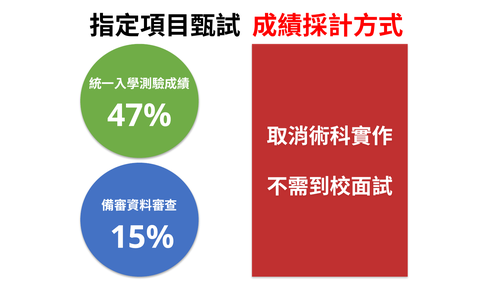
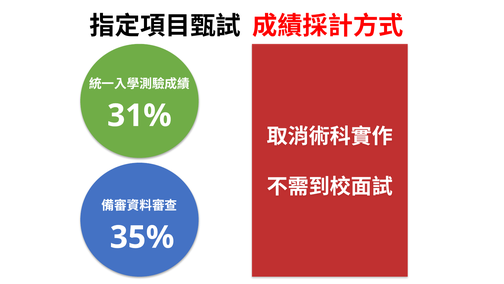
47%: 47% -> 31% (139, 115)
15%: 15% -> 35% (142, 237)
